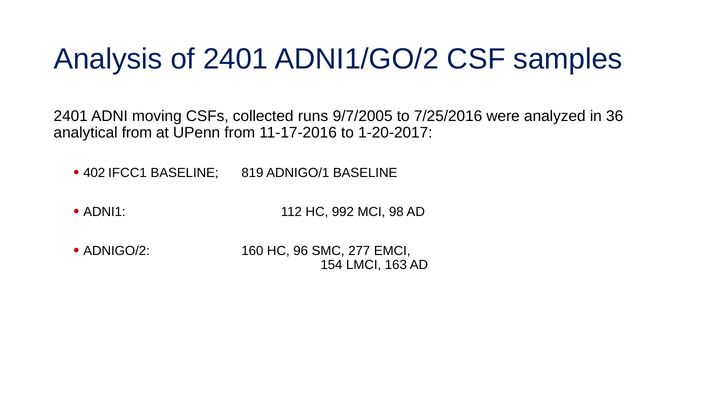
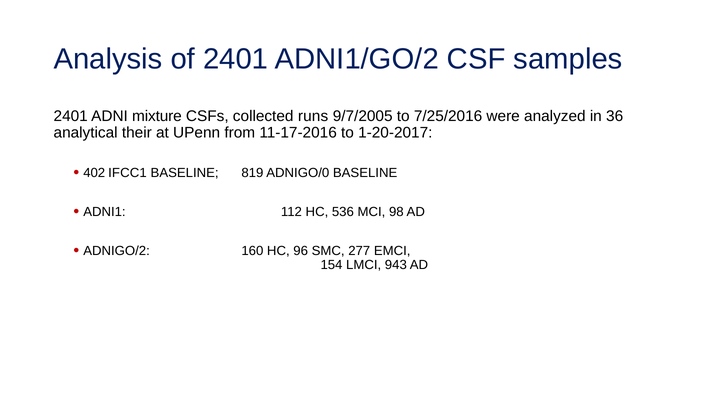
moving: moving -> mixture (157, 116)
analytical from: from -> their (137, 133)
ADNIGO/1: ADNIGO/1 -> ADNIGO/0 (298, 173)
992: 992 -> 536 (343, 212)
163: 163 -> 943 (396, 265)
